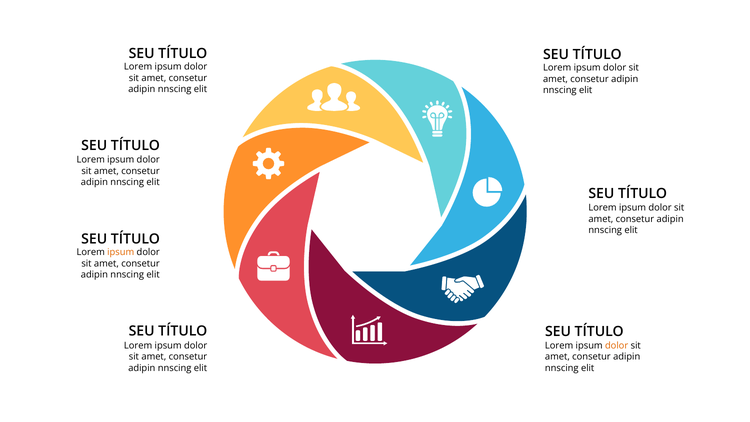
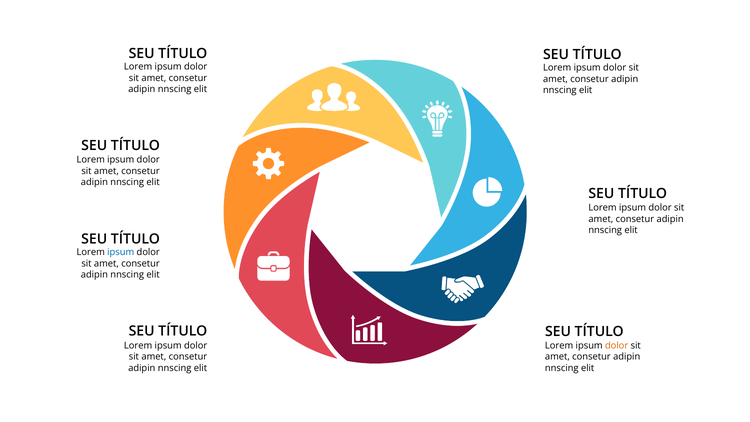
ipsum colour: orange -> blue (121, 252)
